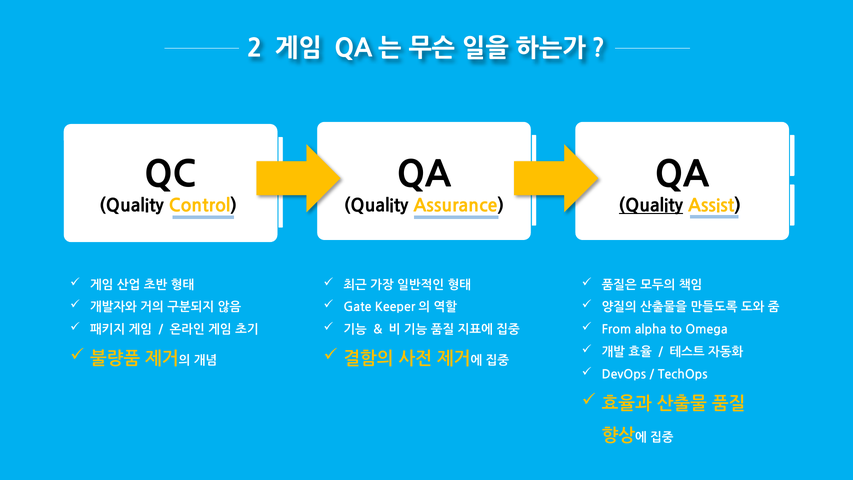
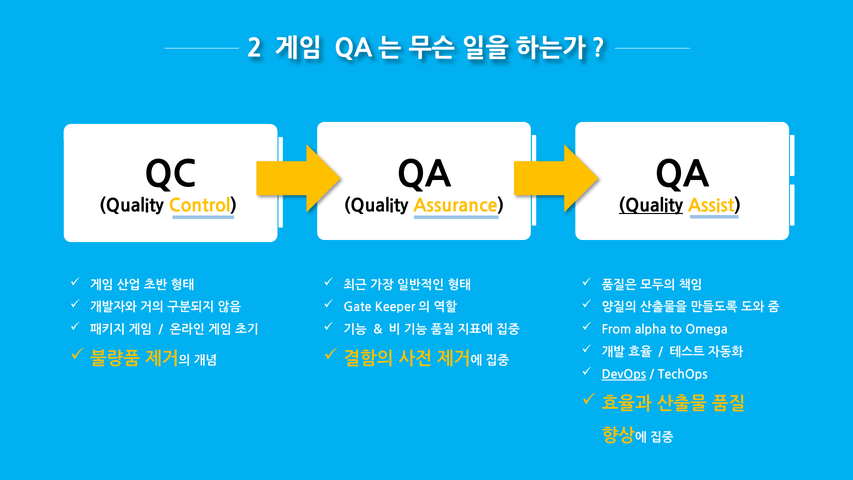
DevOps underline: none -> present (624, 374)
